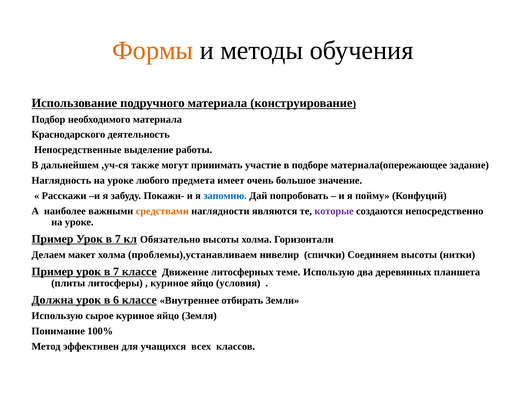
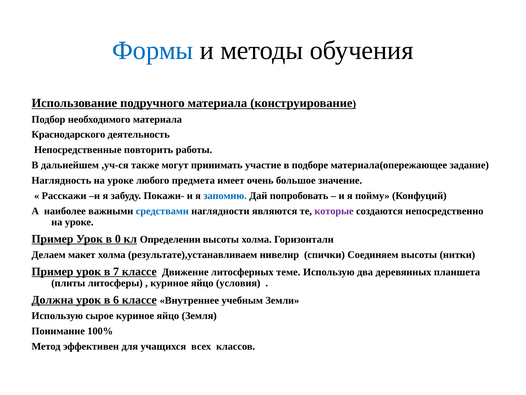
Формы colour: orange -> blue (153, 51)
выделение: выделение -> повторить (149, 150)
средствами colour: orange -> blue (162, 211)
7: 7 -> 0 (118, 239)
Обязательно: Обязательно -> Определении (170, 239)
проблемы),устанавливаем: проблемы),устанавливаем -> результате),устанавливаем (193, 254)
отбирать: отбирать -> учебным (242, 300)
